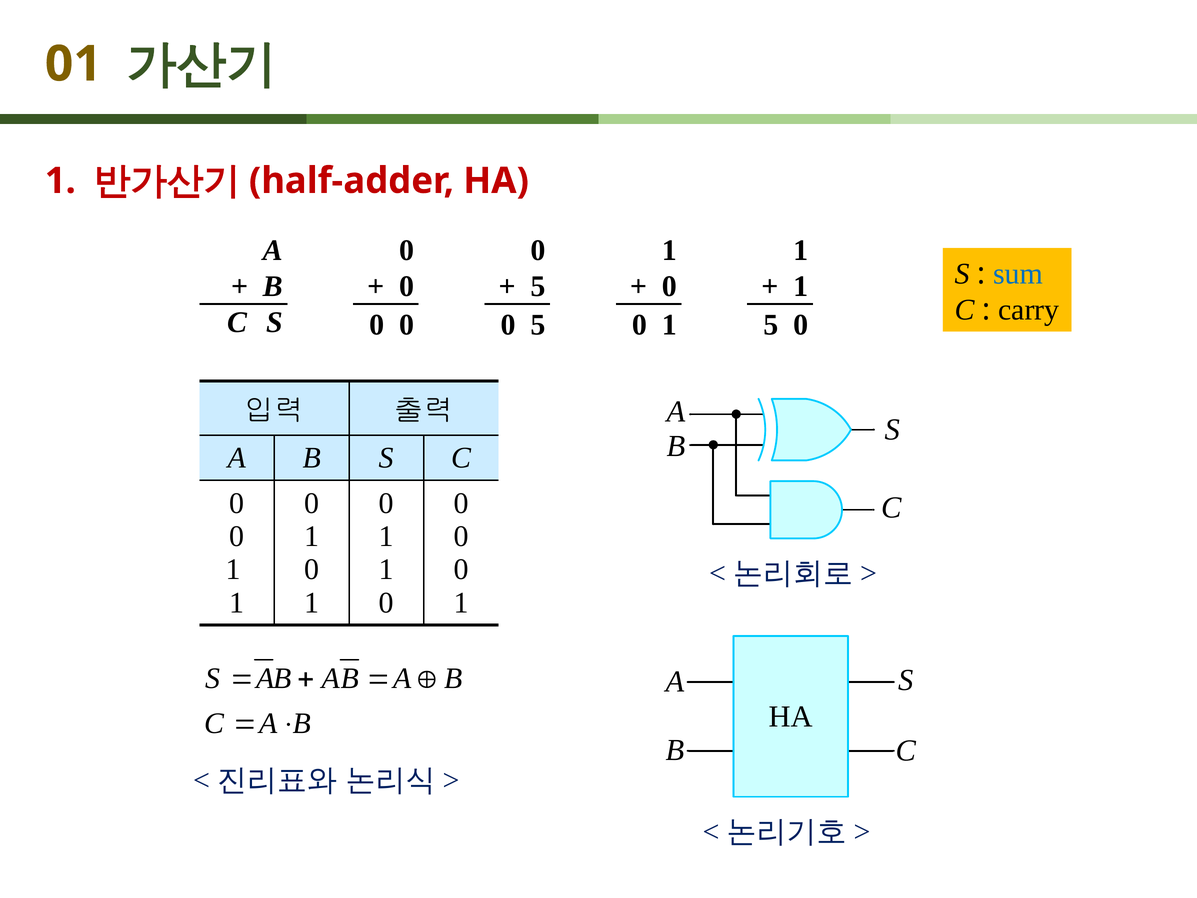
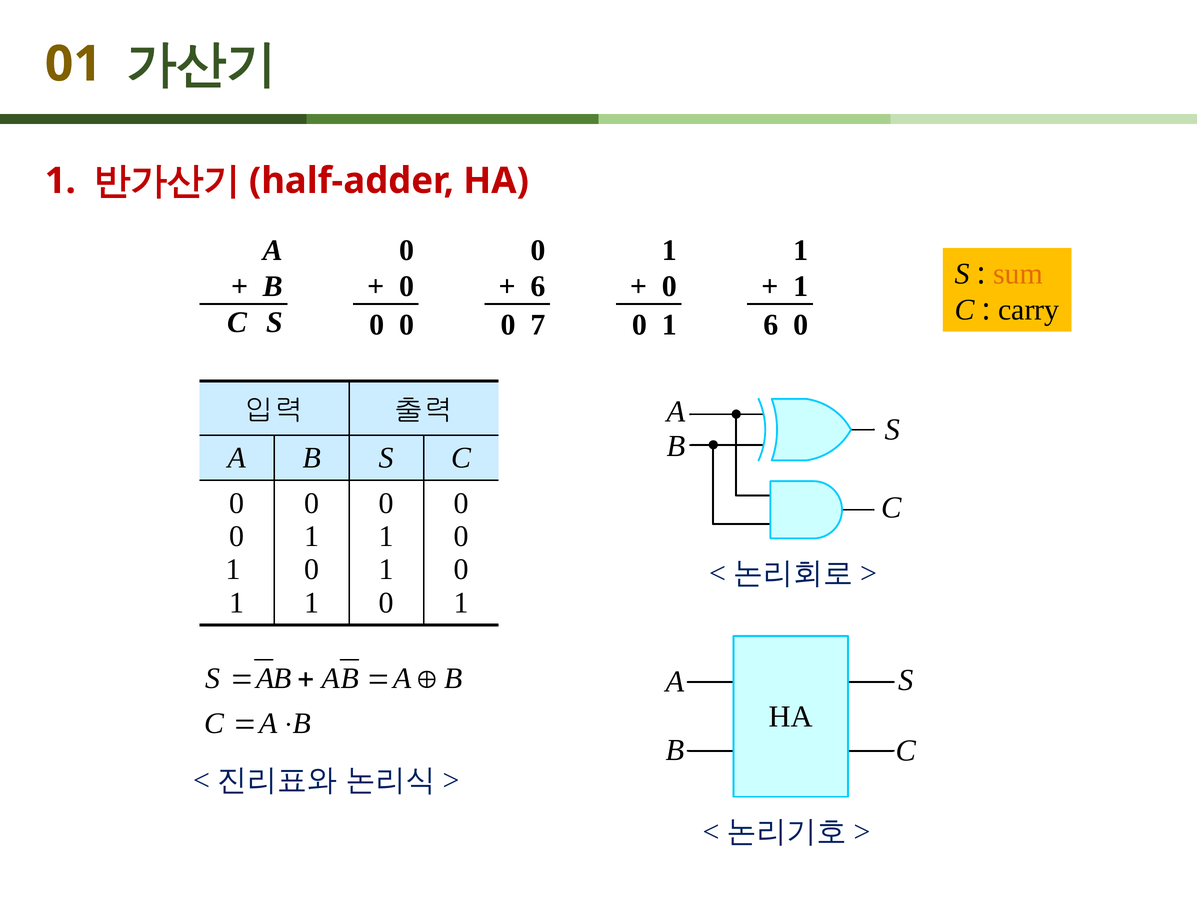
sum colour: blue -> orange (1018, 274)
5: 5 -> 6 (538, 286)
0 5: 5 -> 7 (538, 325)
1 5: 5 -> 6 (771, 325)
